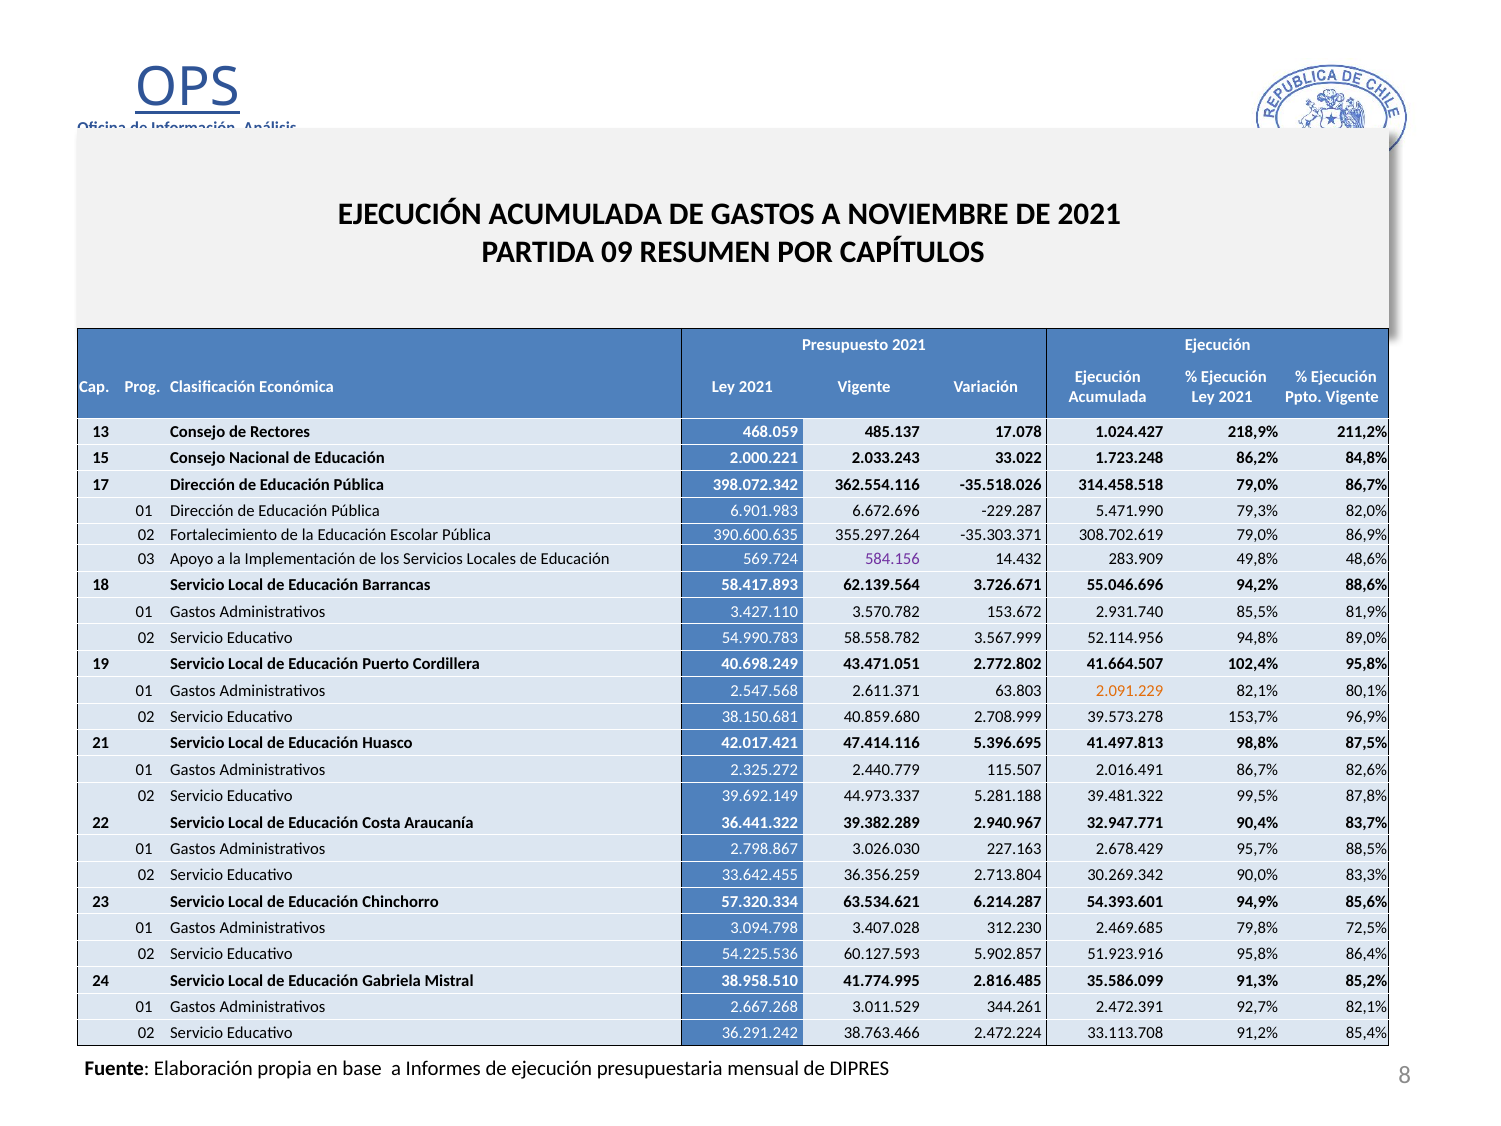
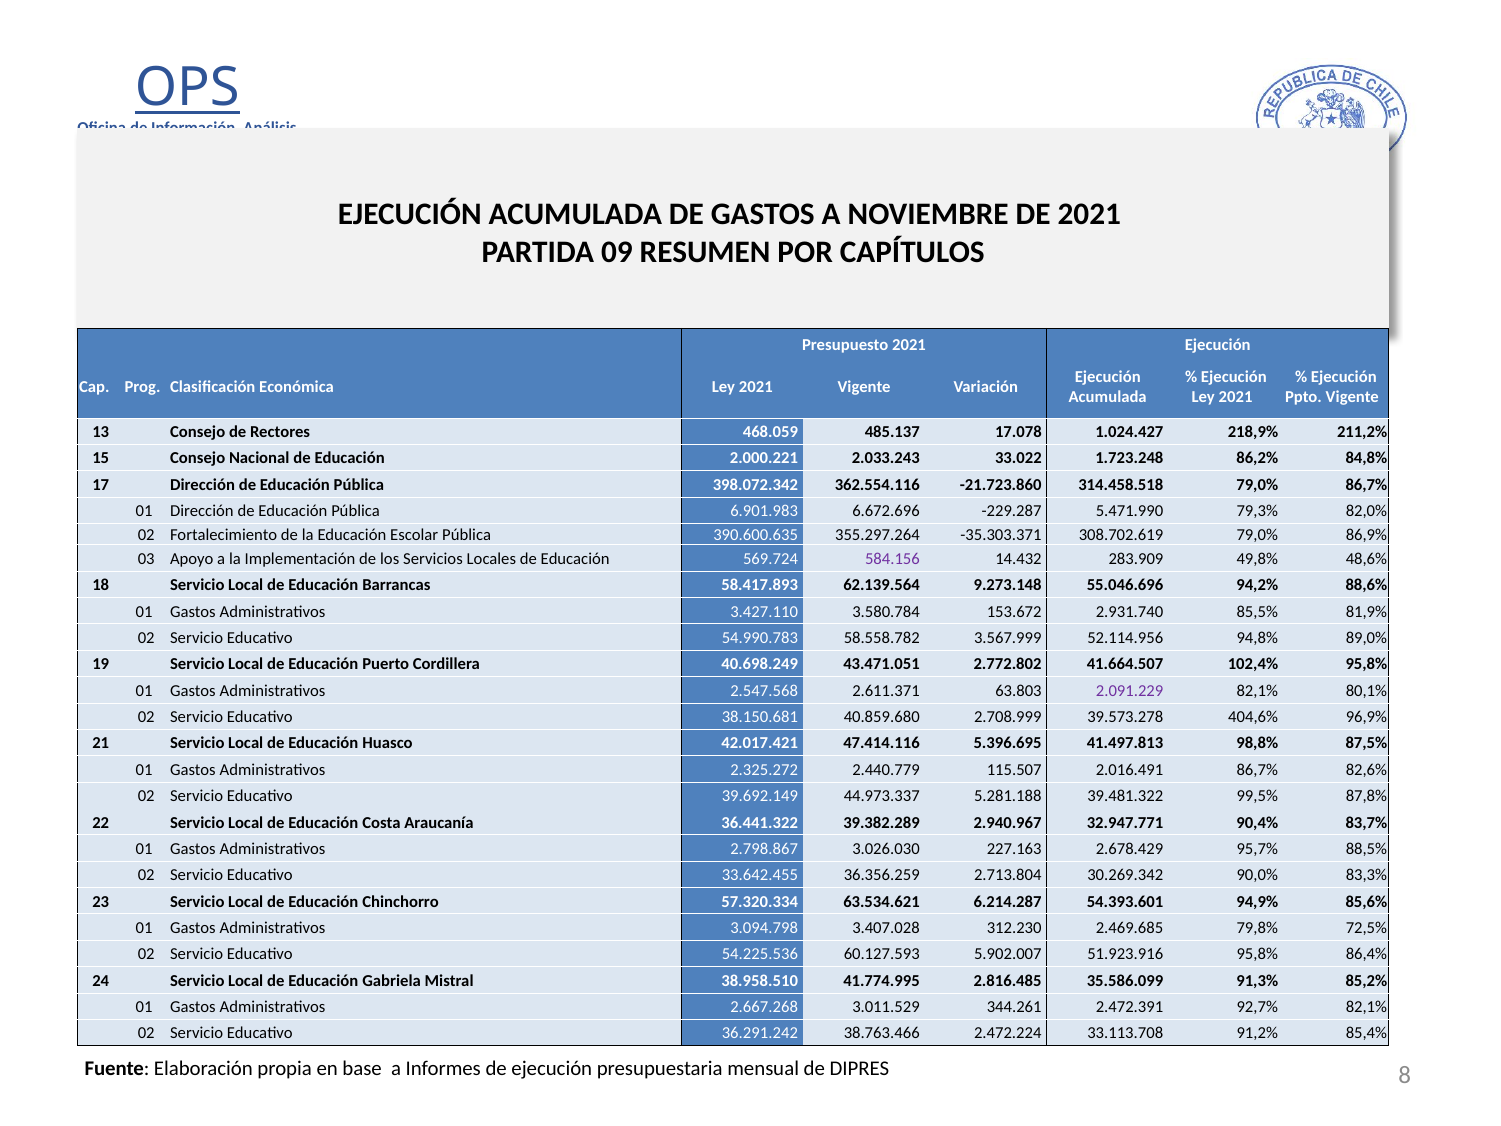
-35.518.026: -35.518.026 -> -21.723.860 (1001, 485)
3.726.671: 3.726.671 -> 9.273.148 (1008, 585)
3.570.782: 3.570.782 -> 3.580.784 (886, 612)
2.091.229 colour: orange -> purple (1130, 691)
153,7%: 153,7% -> 404,6% (1253, 717)
5.902.857: 5.902.857 -> 5.902.007 (1008, 954)
